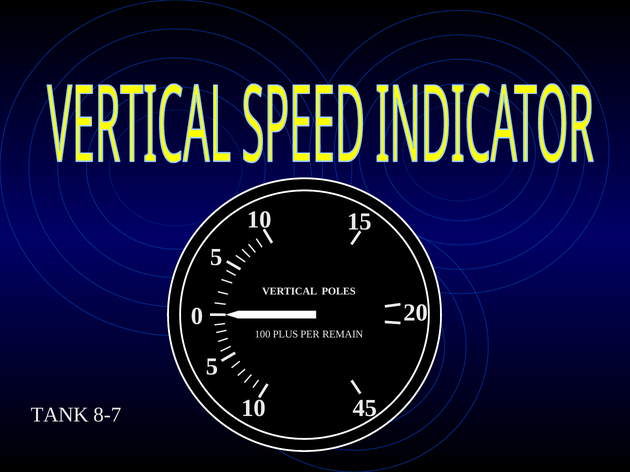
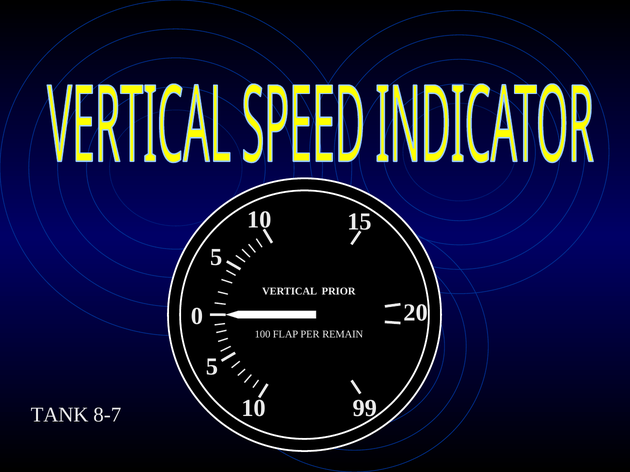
POLES: POLES -> PRIOR (339, 292)
PLUS: PLUS -> FLAP (286, 335)
45: 45 -> 99 (365, 408)
